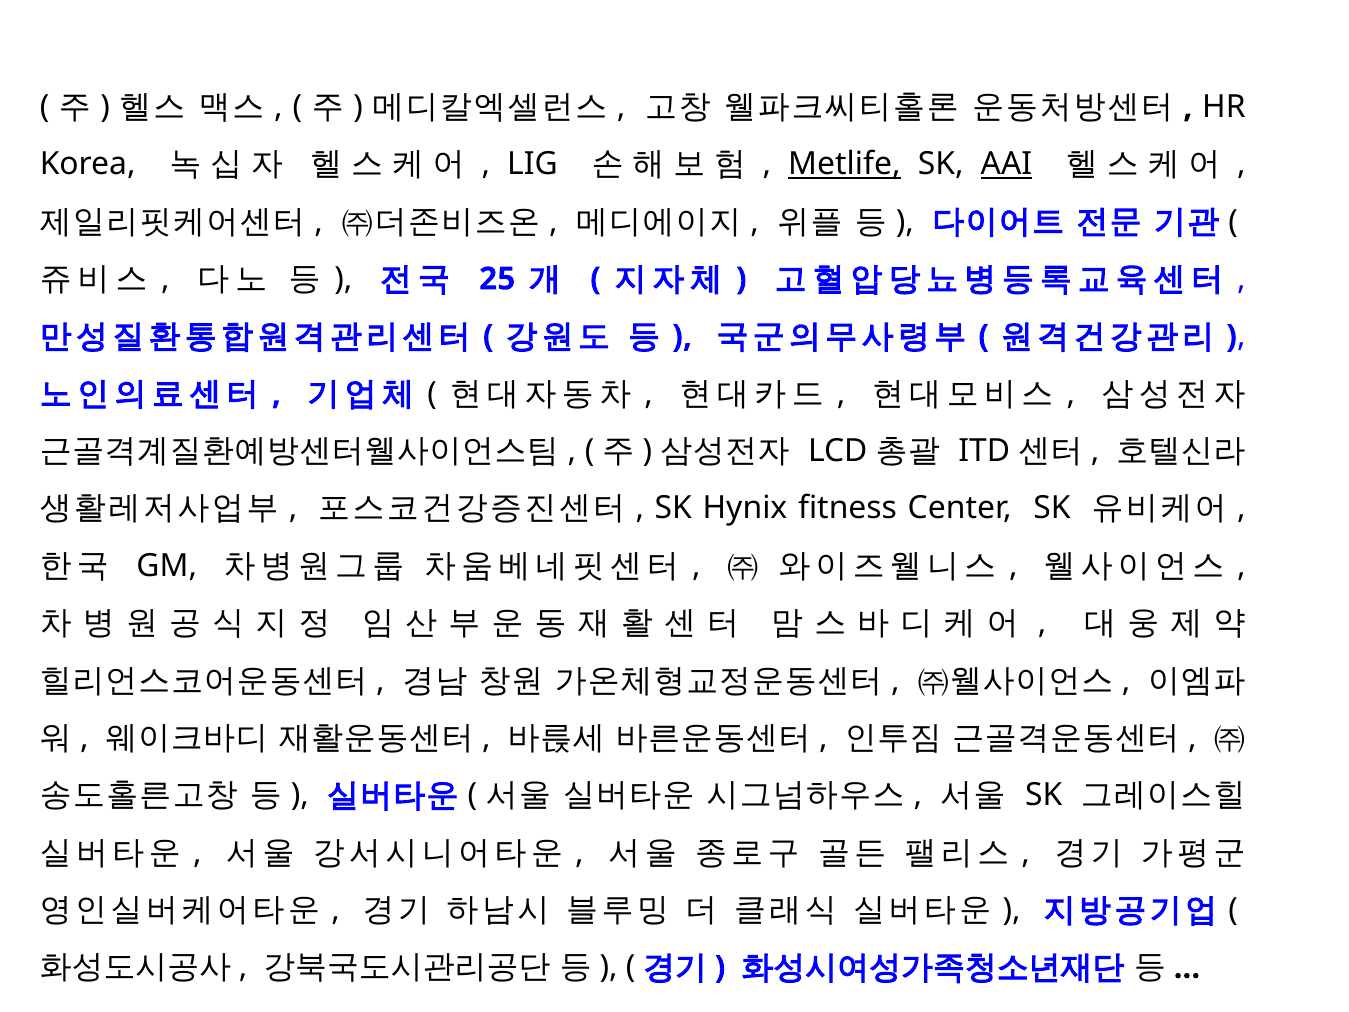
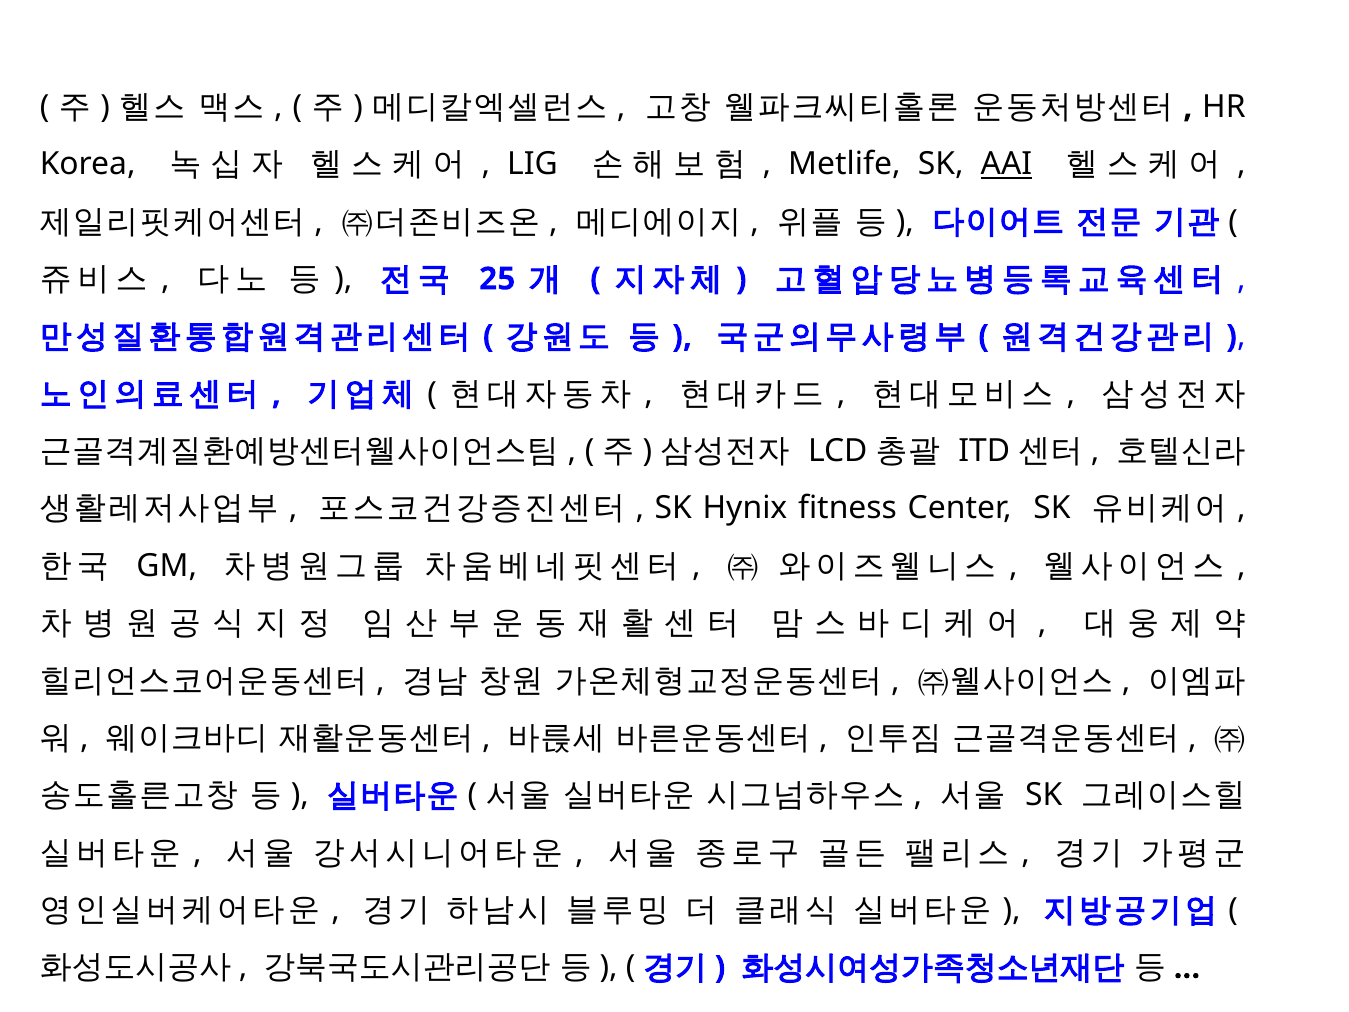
Metlife underline: present -> none (844, 164)
